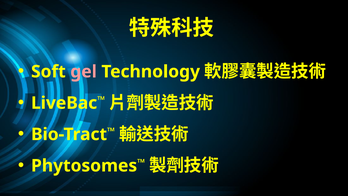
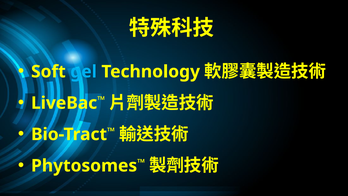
gel colour: pink -> light blue (84, 72)
